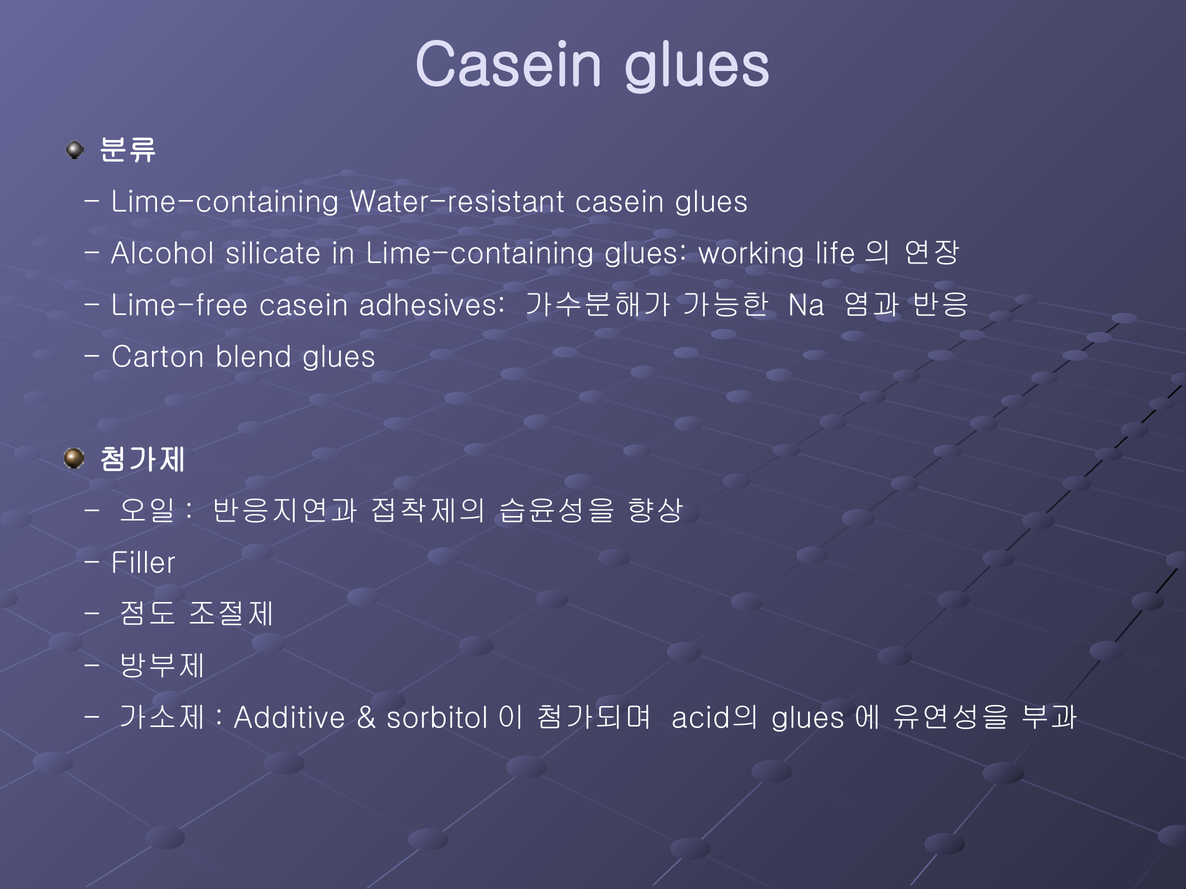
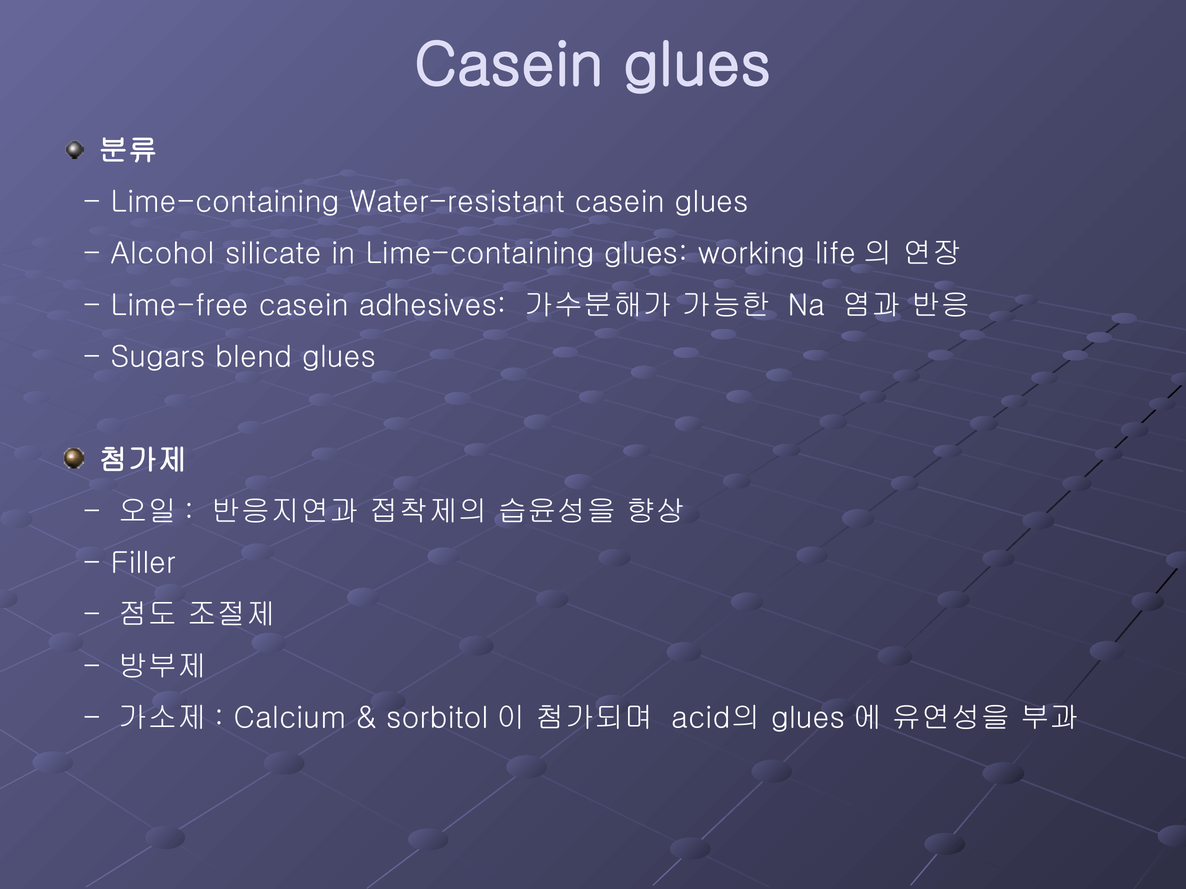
Carton: Carton -> Sugars (158, 357)
Additive: Additive -> Calcium (290, 718)
